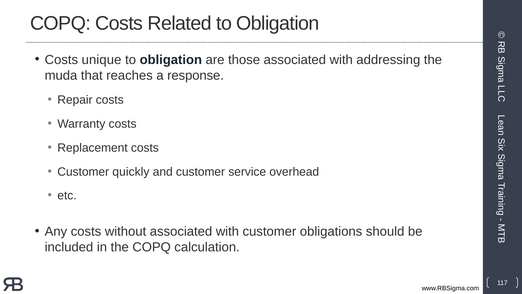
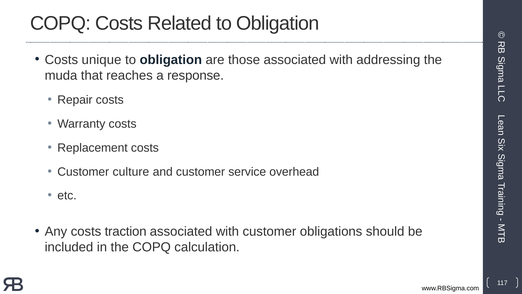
quickly: quickly -> culture (131, 172)
without: without -> traction (126, 231)
